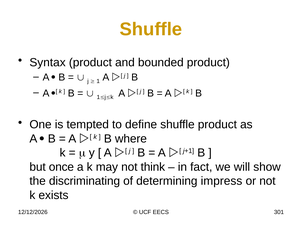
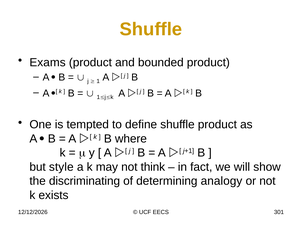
Syntax: Syntax -> Exams (48, 62)
once: once -> style (61, 167)
impress: impress -> analogy (222, 181)
